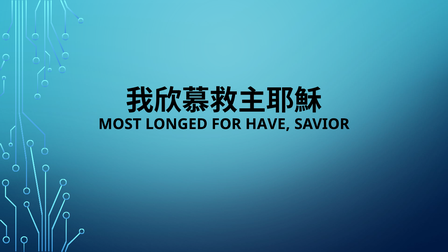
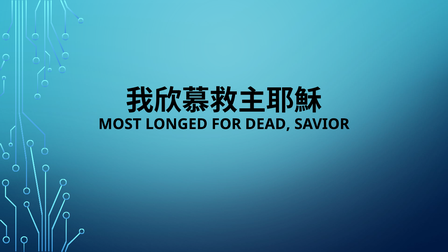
HAVE: HAVE -> DEAD (268, 124)
